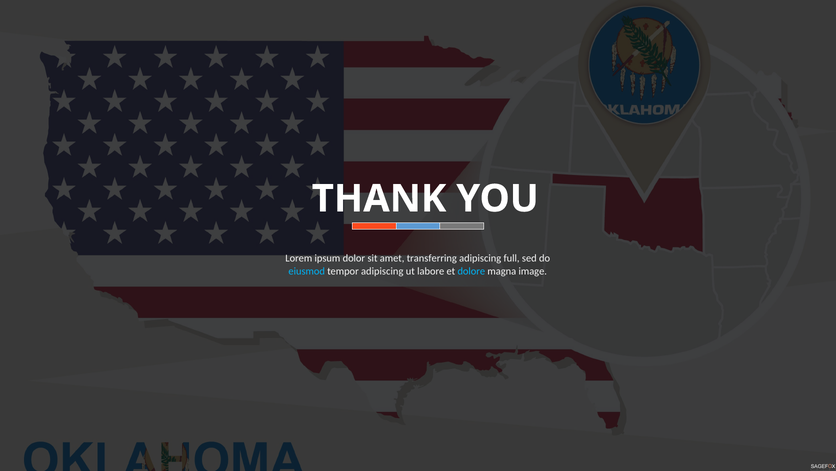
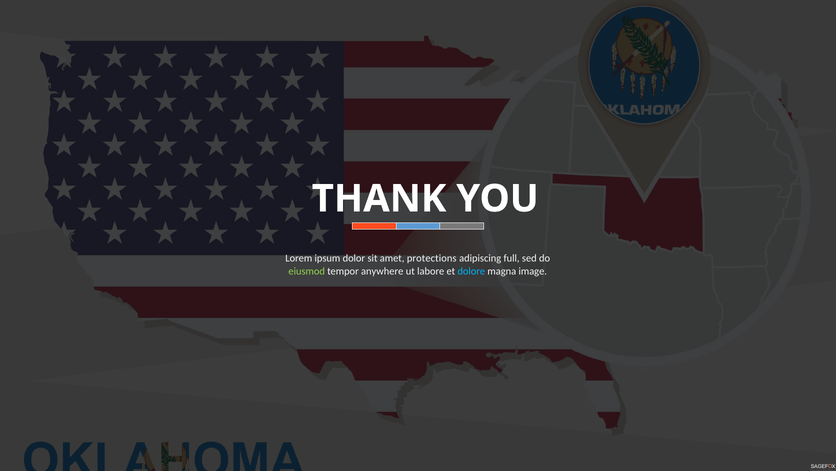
transferring: transferring -> protections (432, 258)
eiusmod colour: light blue -> light green (307, 271)
tempor adipiscing: adipiscing -> anywhere (382, 271)
